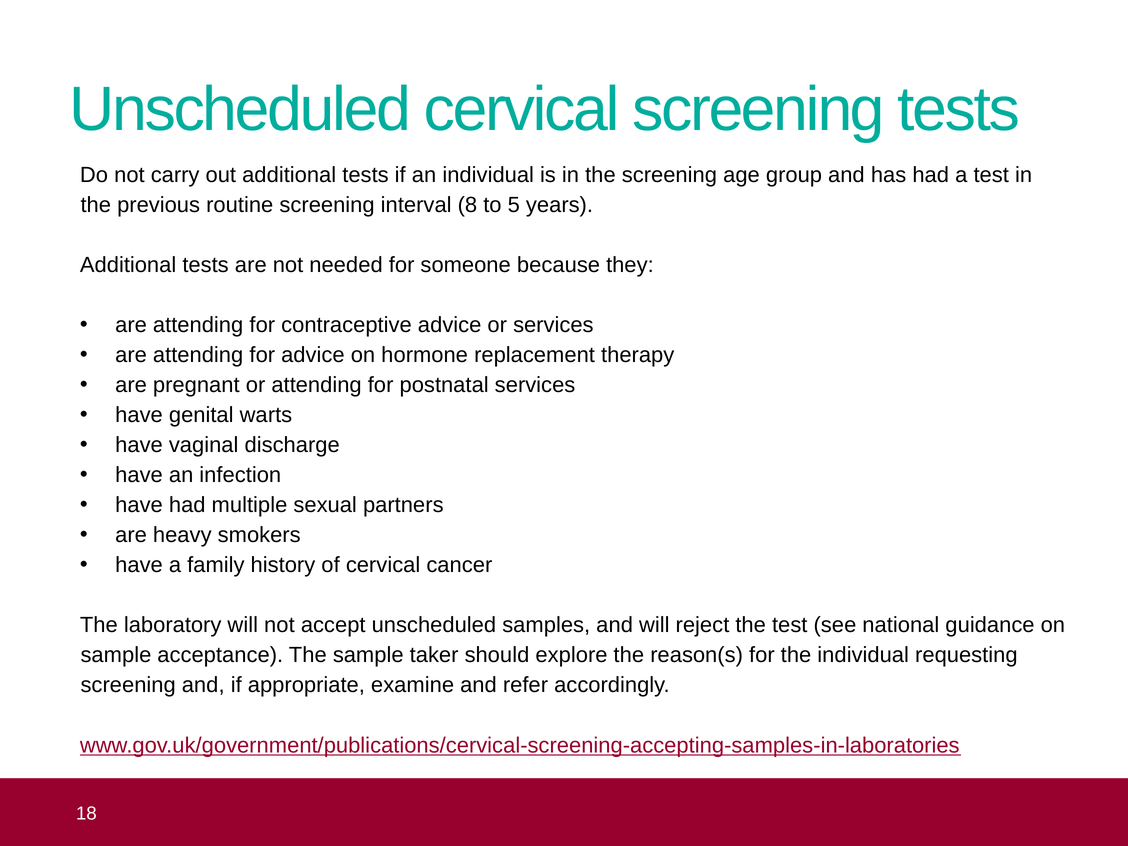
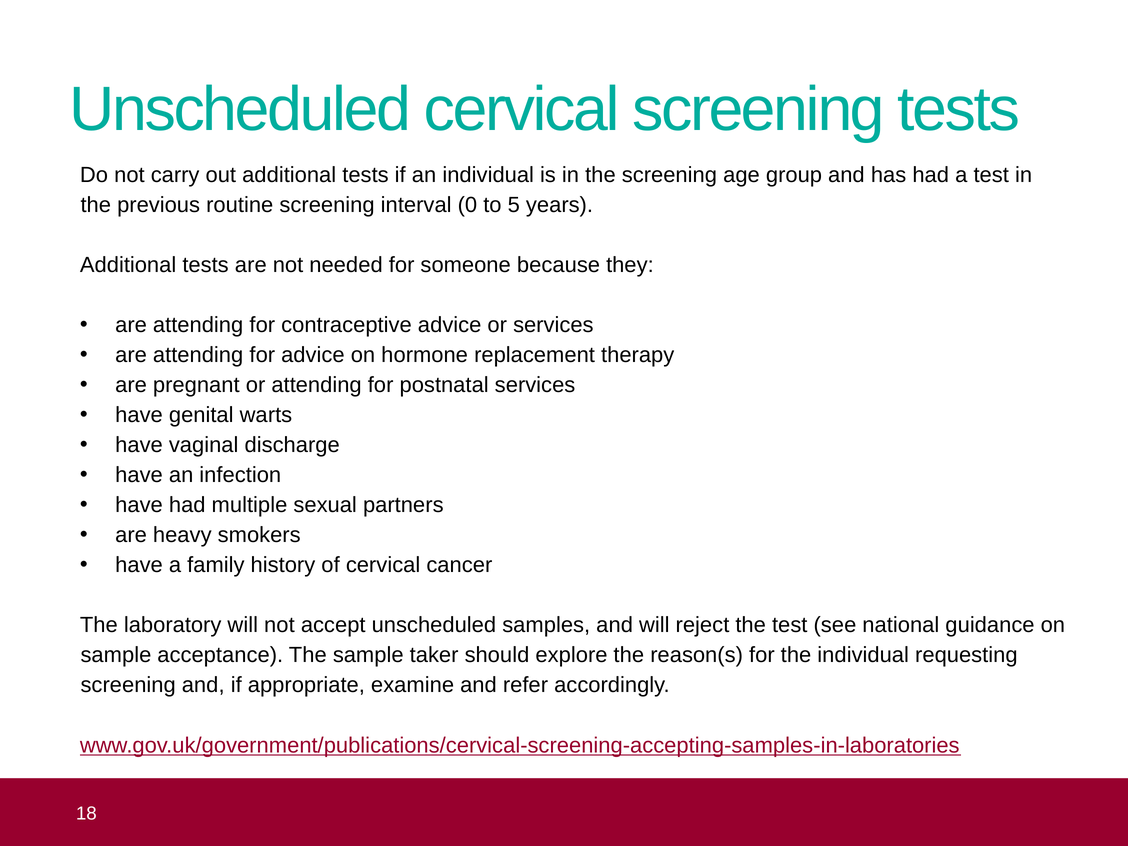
8: 8 -> 0 (467, 205)
